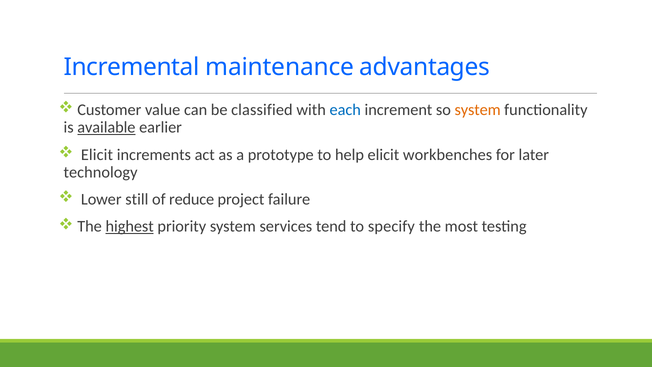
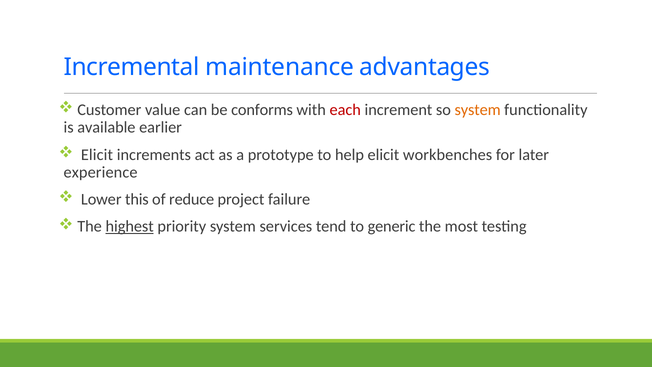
classified: classified -> conforms (262, 110)
each colour: blue -> red (345, 110)
available underline: present -> none (106, 127)
technology: technology -> experience (101, 172)
still: still -> this (137, 199)
specify: specify -> generic (392, 226)
